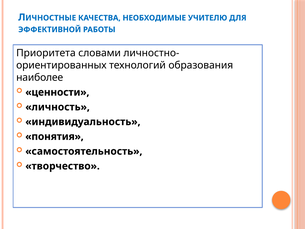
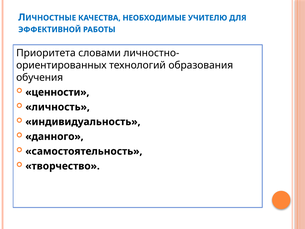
наиболее: наиболее -> обучения (40, 77)
понятия: понятия -> данного (54, 136)
